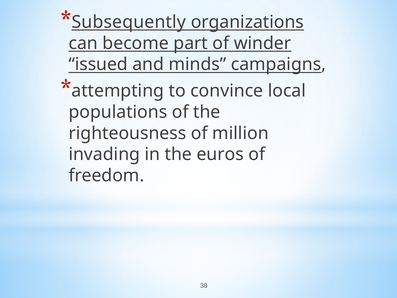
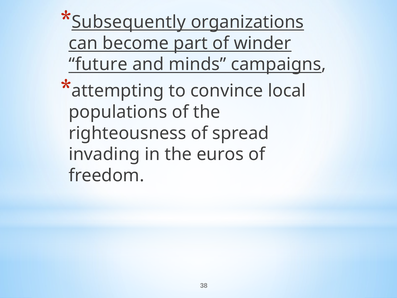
issued: issued -> future (98, 64)
million: million -> spread (241, 133)
